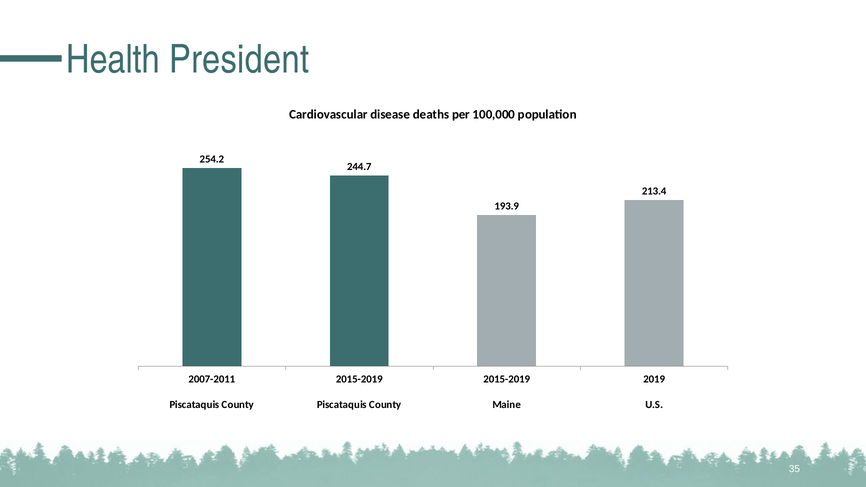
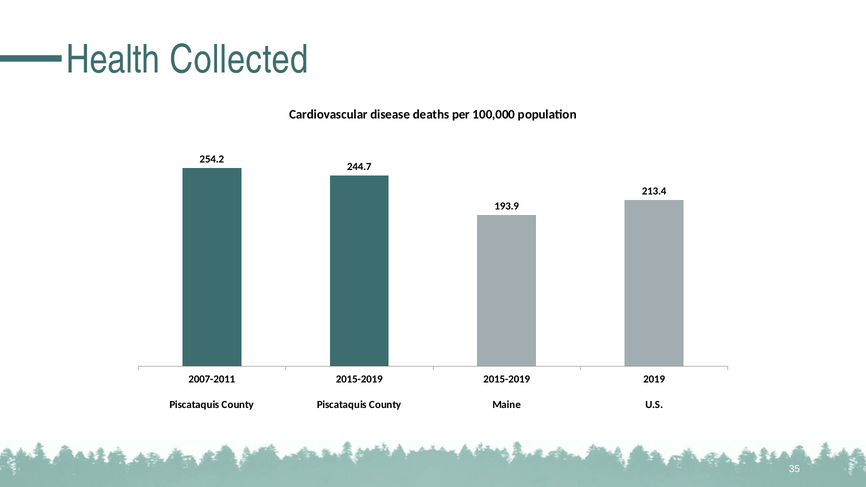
President: President -> Collected (239, 60)
